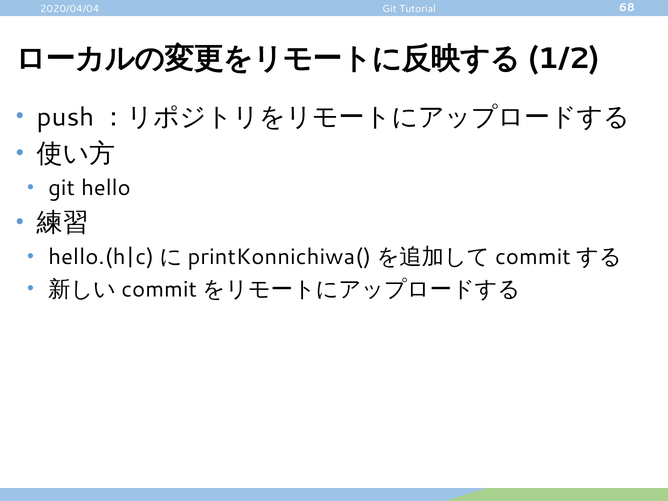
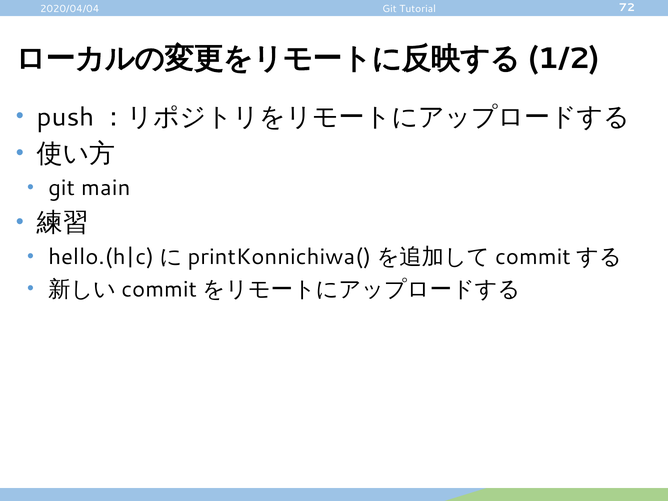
68: 68 -> 72 (627, 8)
hello: hello -> main (106, 188)
